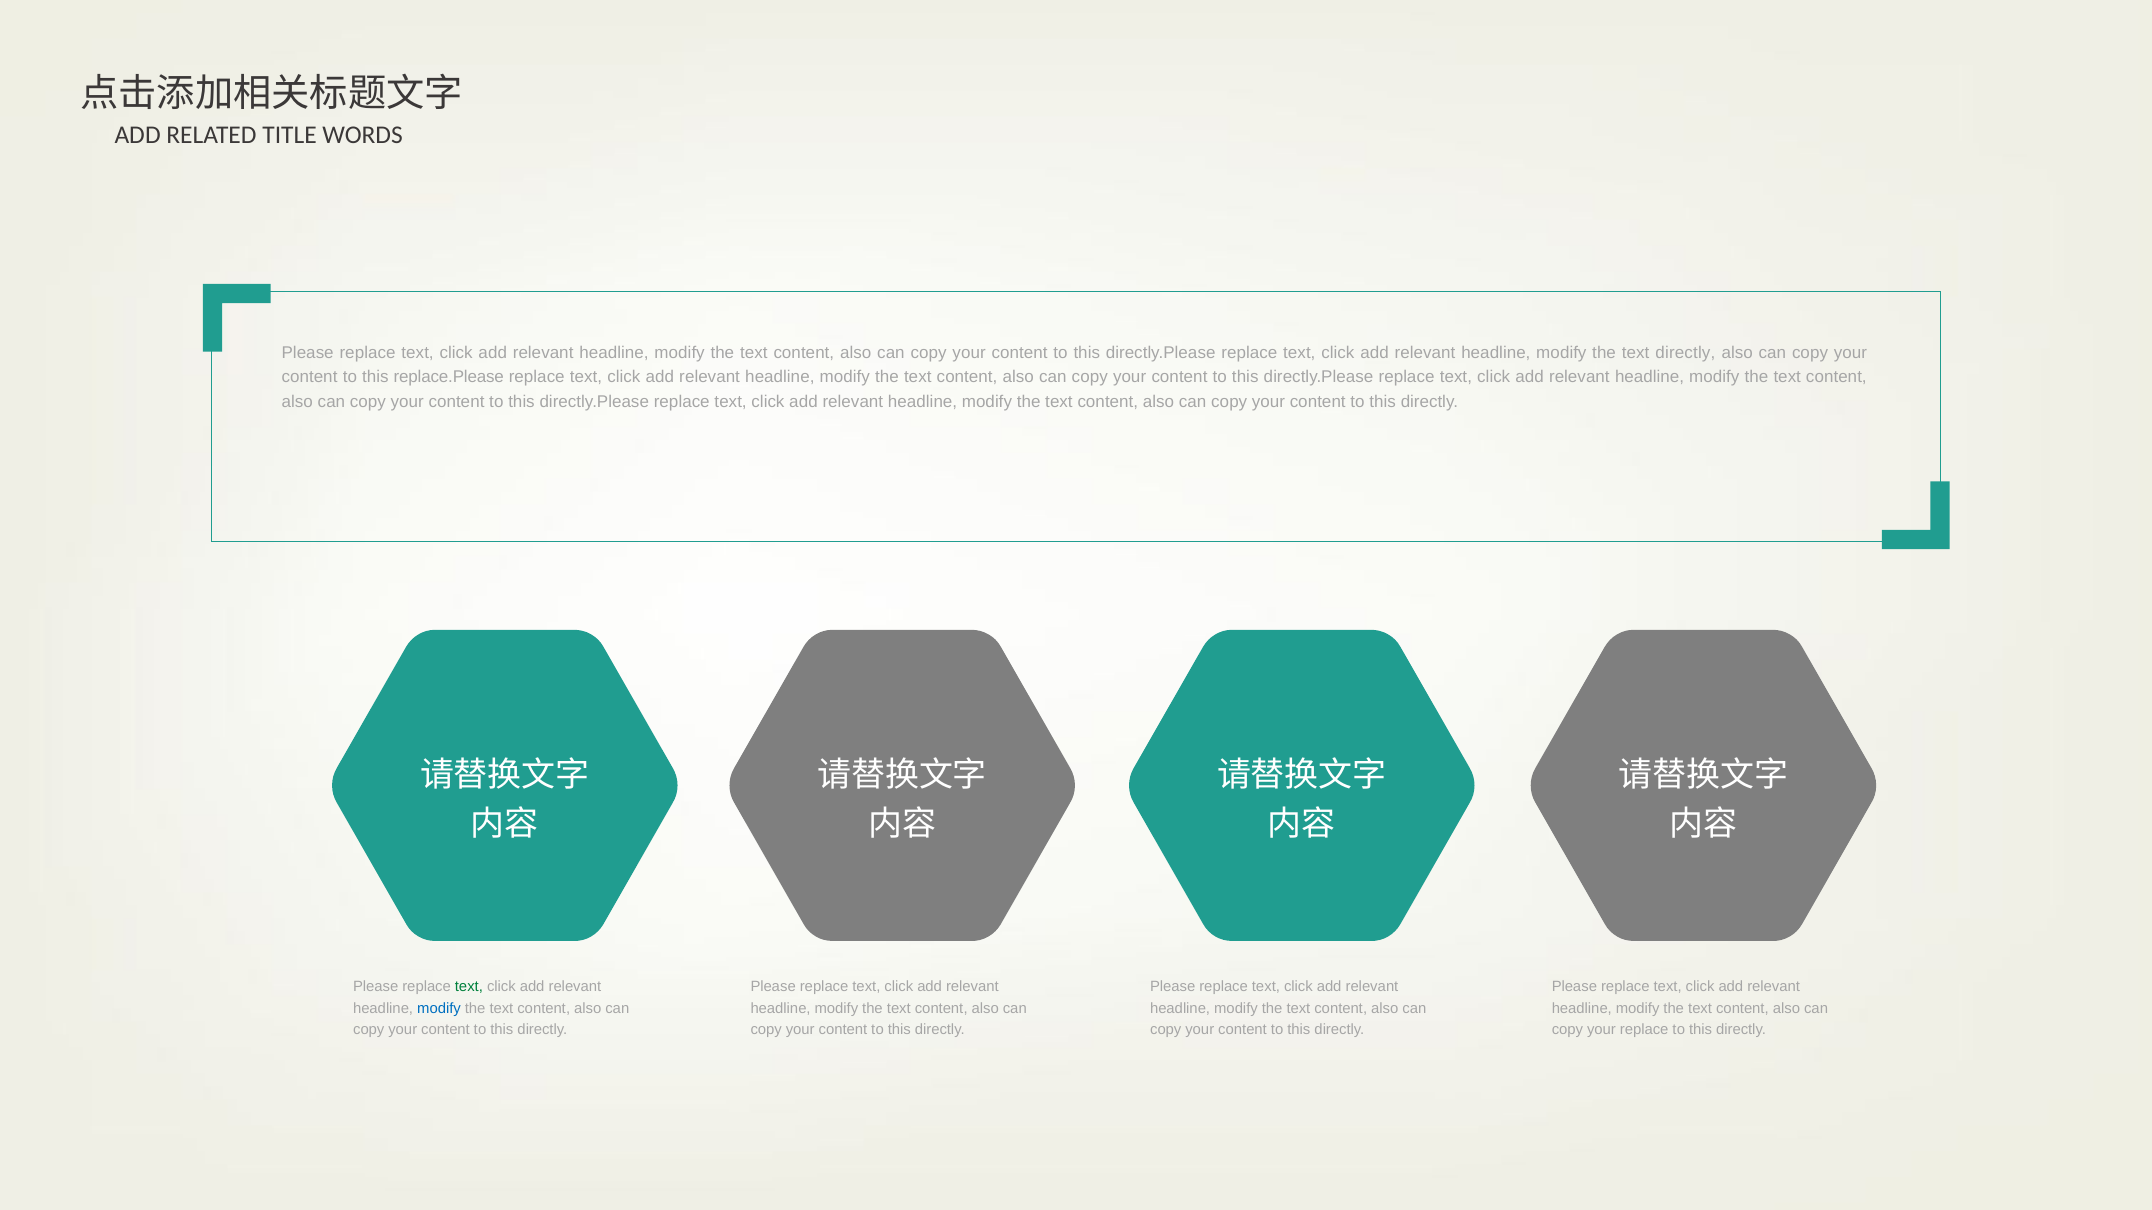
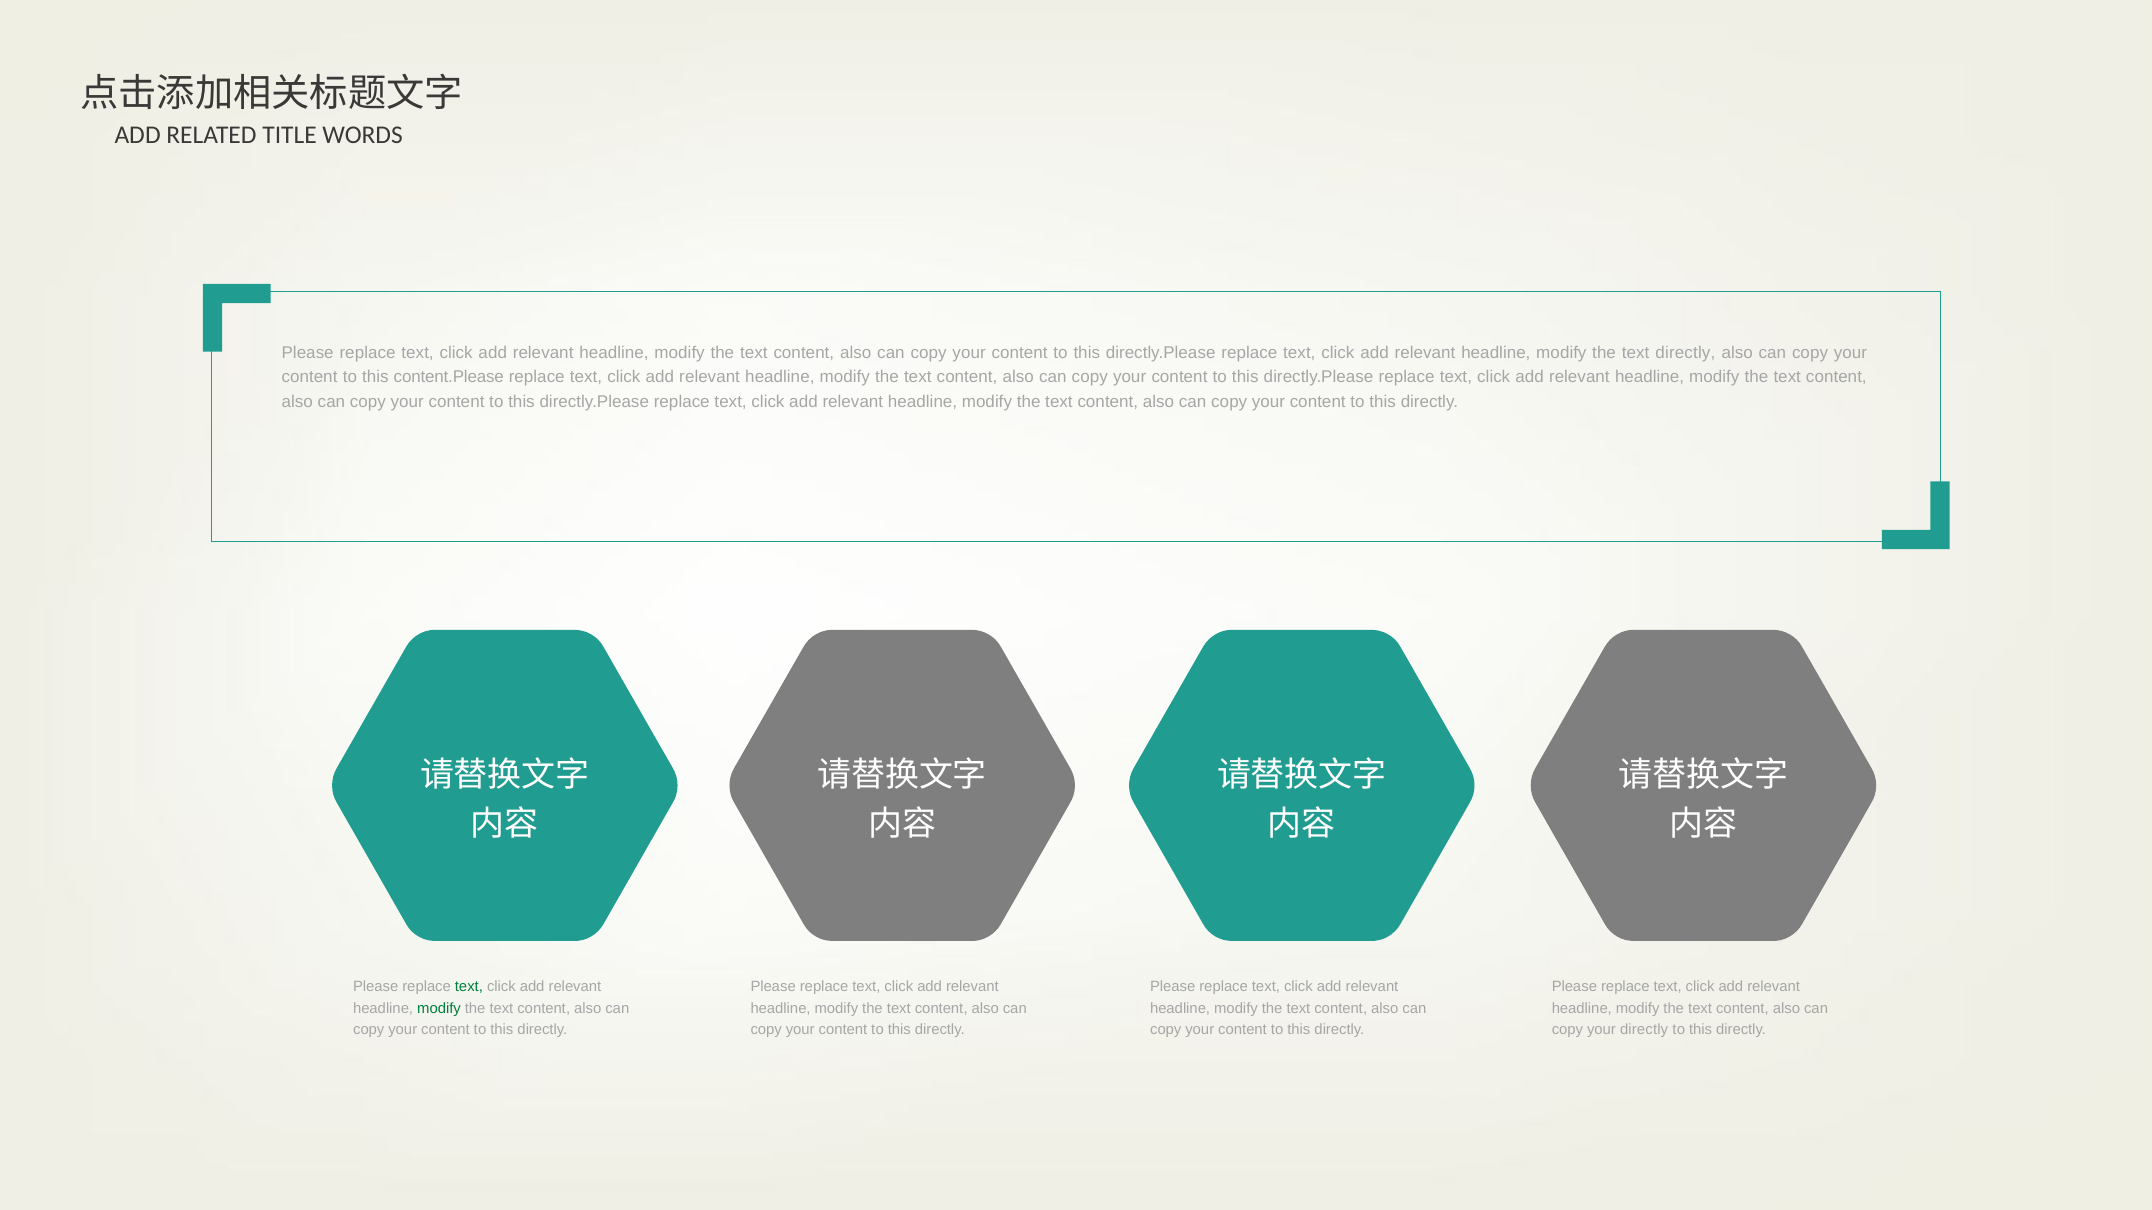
replace.Please: replace.Please -> content.Please (449, 378)
modify colour: blue -> green (439, 1009)
your replace: replace -> directly (1644, 1030)
